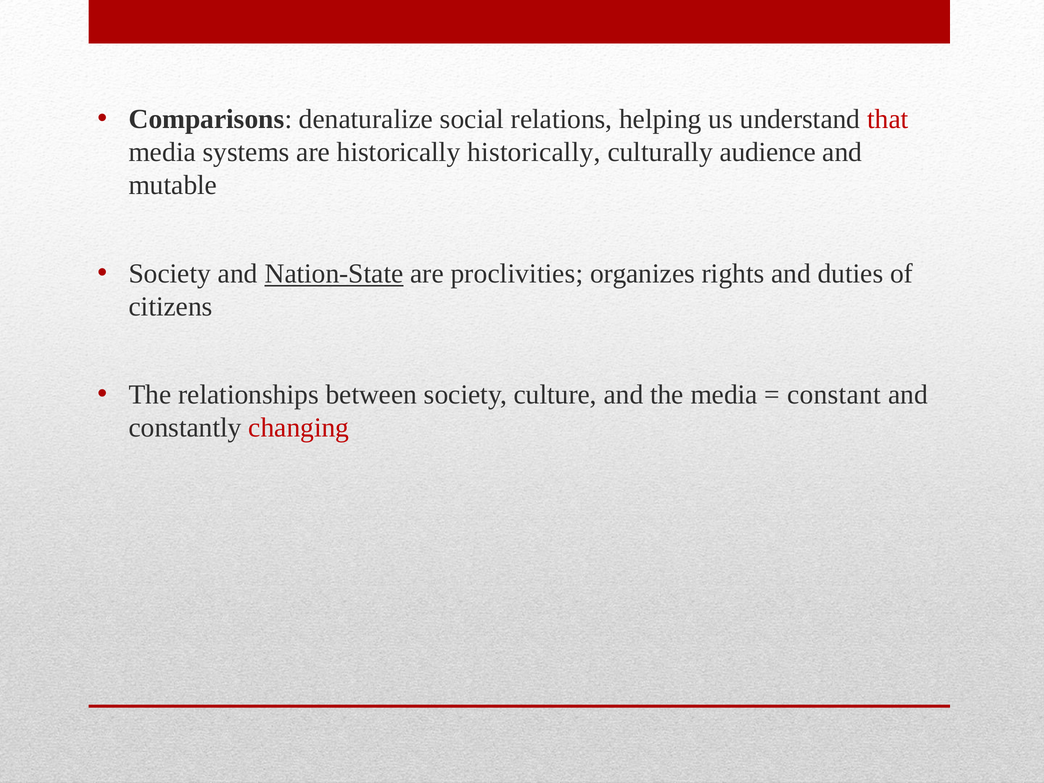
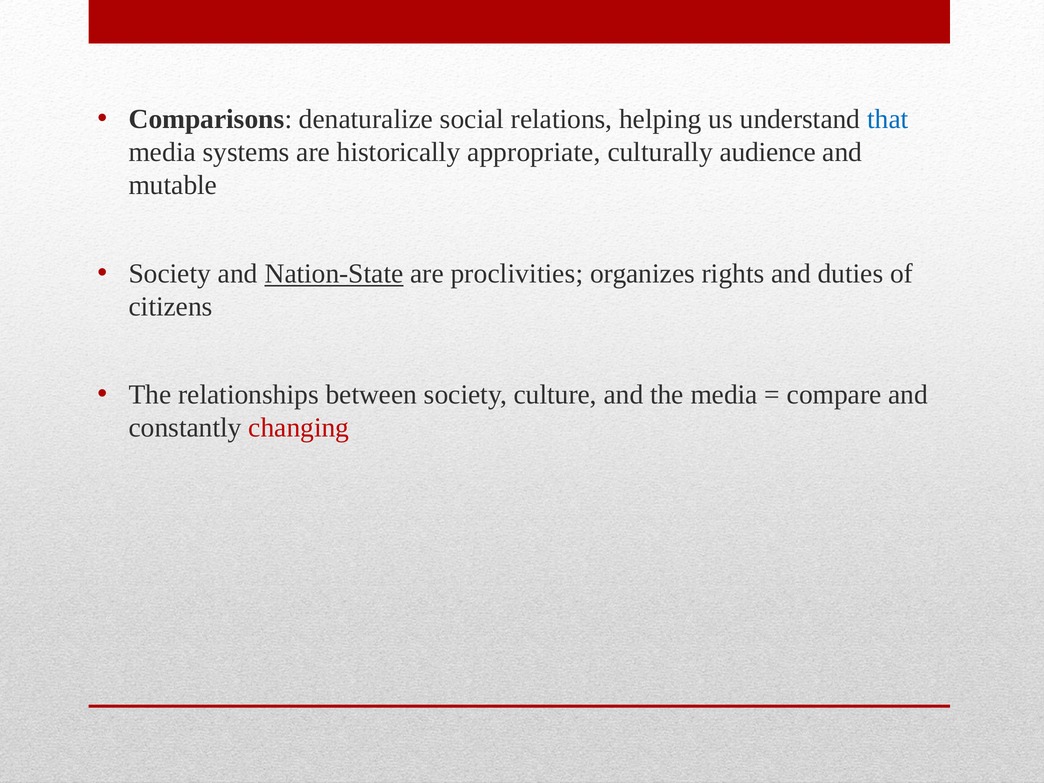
that colour: red -> blue (888, 119)
historically historically: historically -> appropriate (534, 152)
constant: constant -> compare (834, 395)
